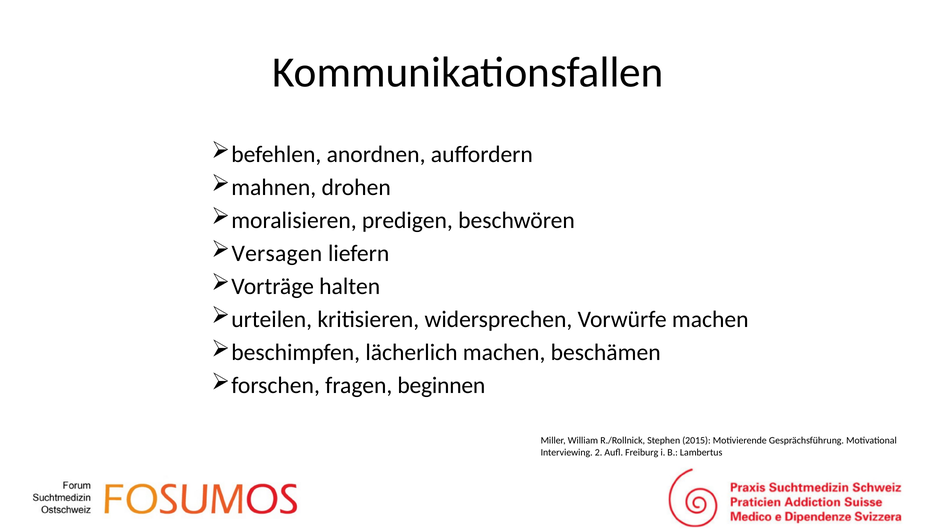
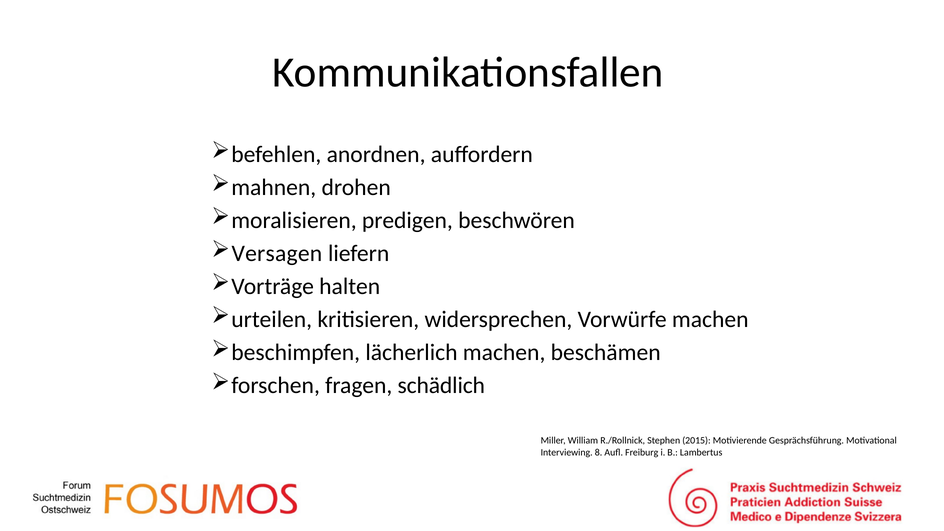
beginnen: beginnen -> schädlich (441, 386)
2: 2 -> 8 (599, 452)
